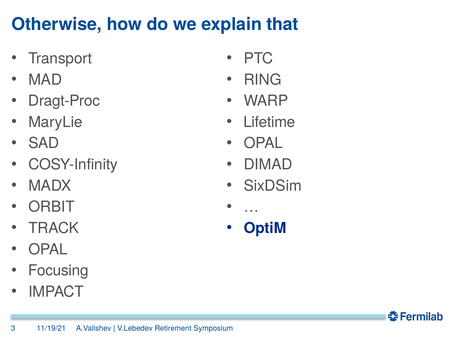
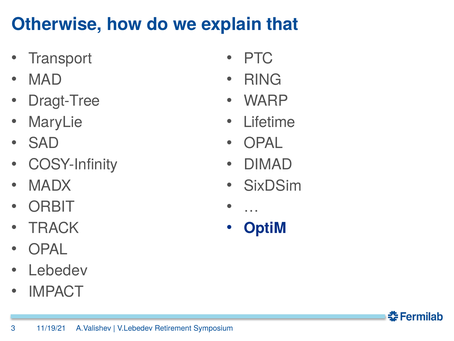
Dragt-Proc: Dragt-Proc -> Dragt-Tree (64, 101)
Focusing: Focusing -> Lebedev (58, 270)
